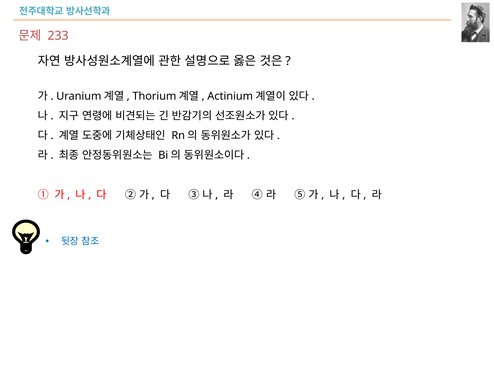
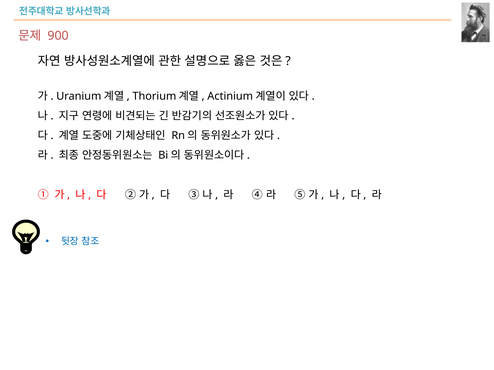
233: 233 -> 900 (58, 36)
